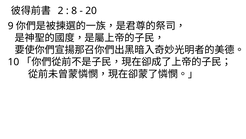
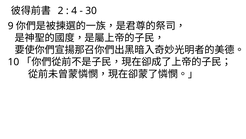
8: 8 -> 4 (74, 11)
20: 20 -> 30 (91, 11)
